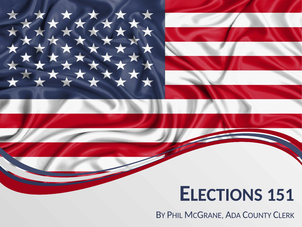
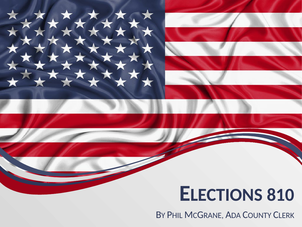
151: 151 -> 810 (281, 194)
